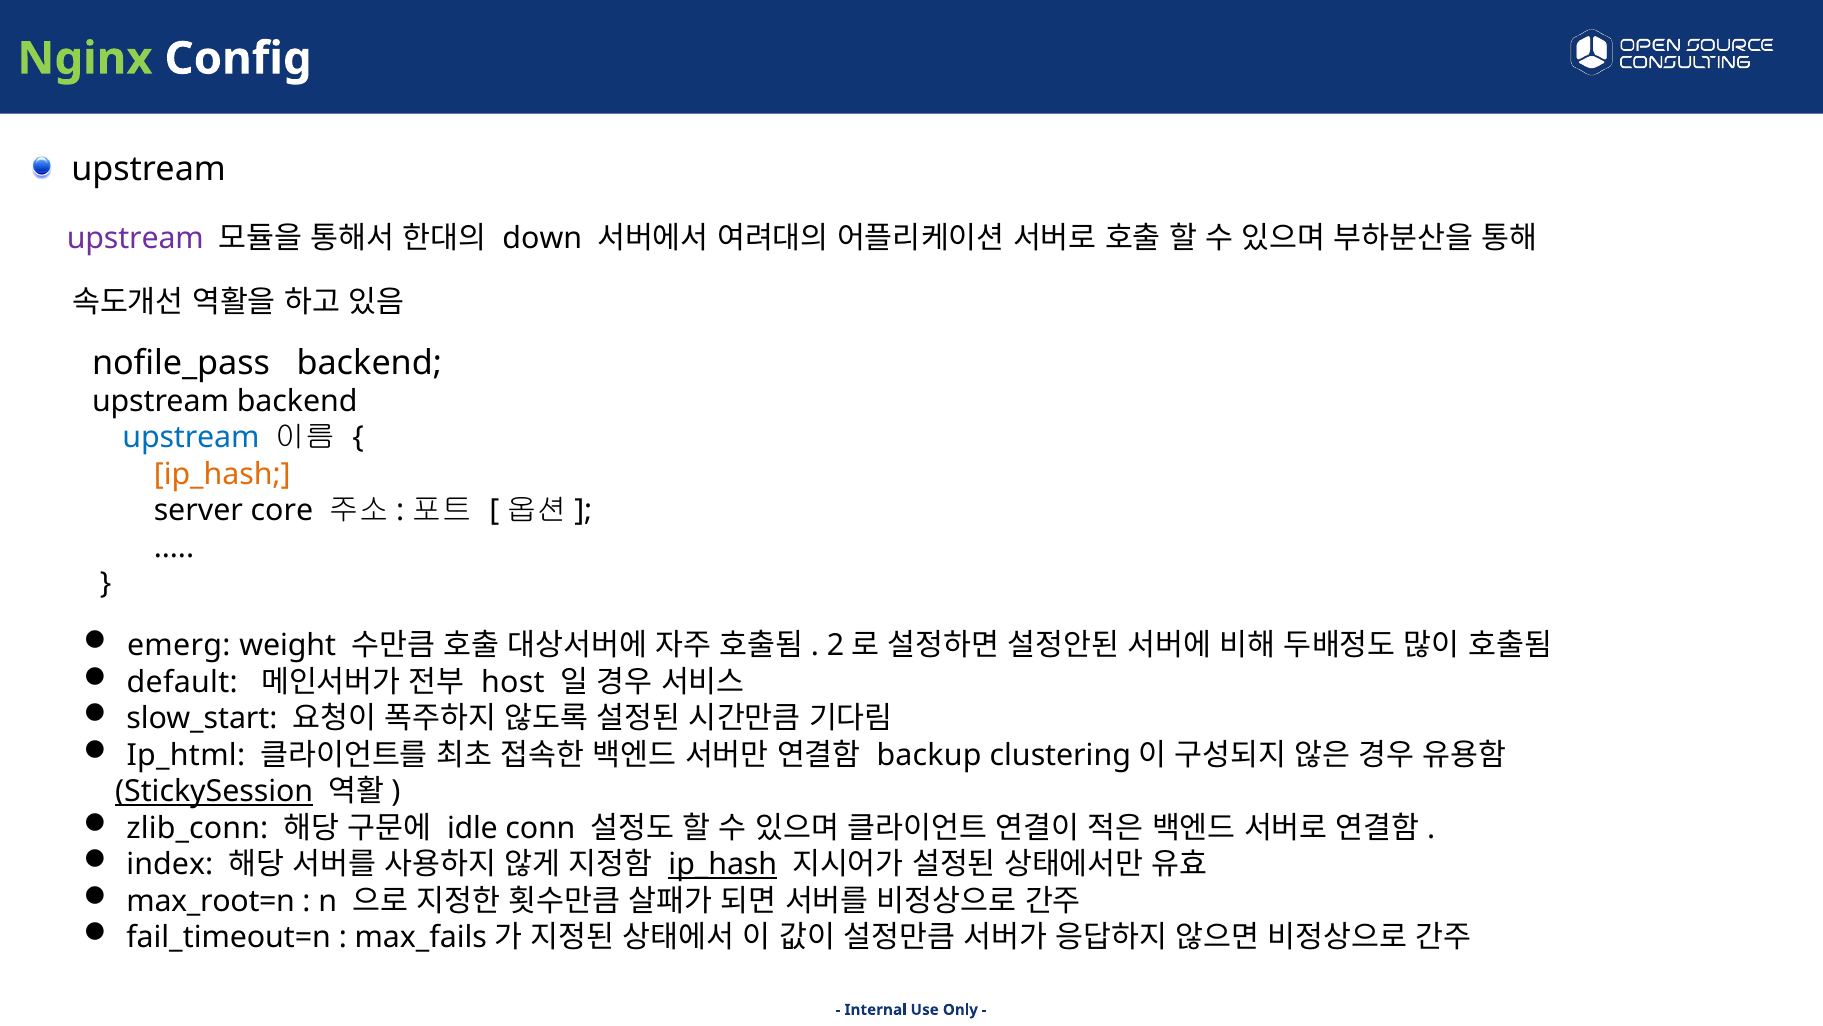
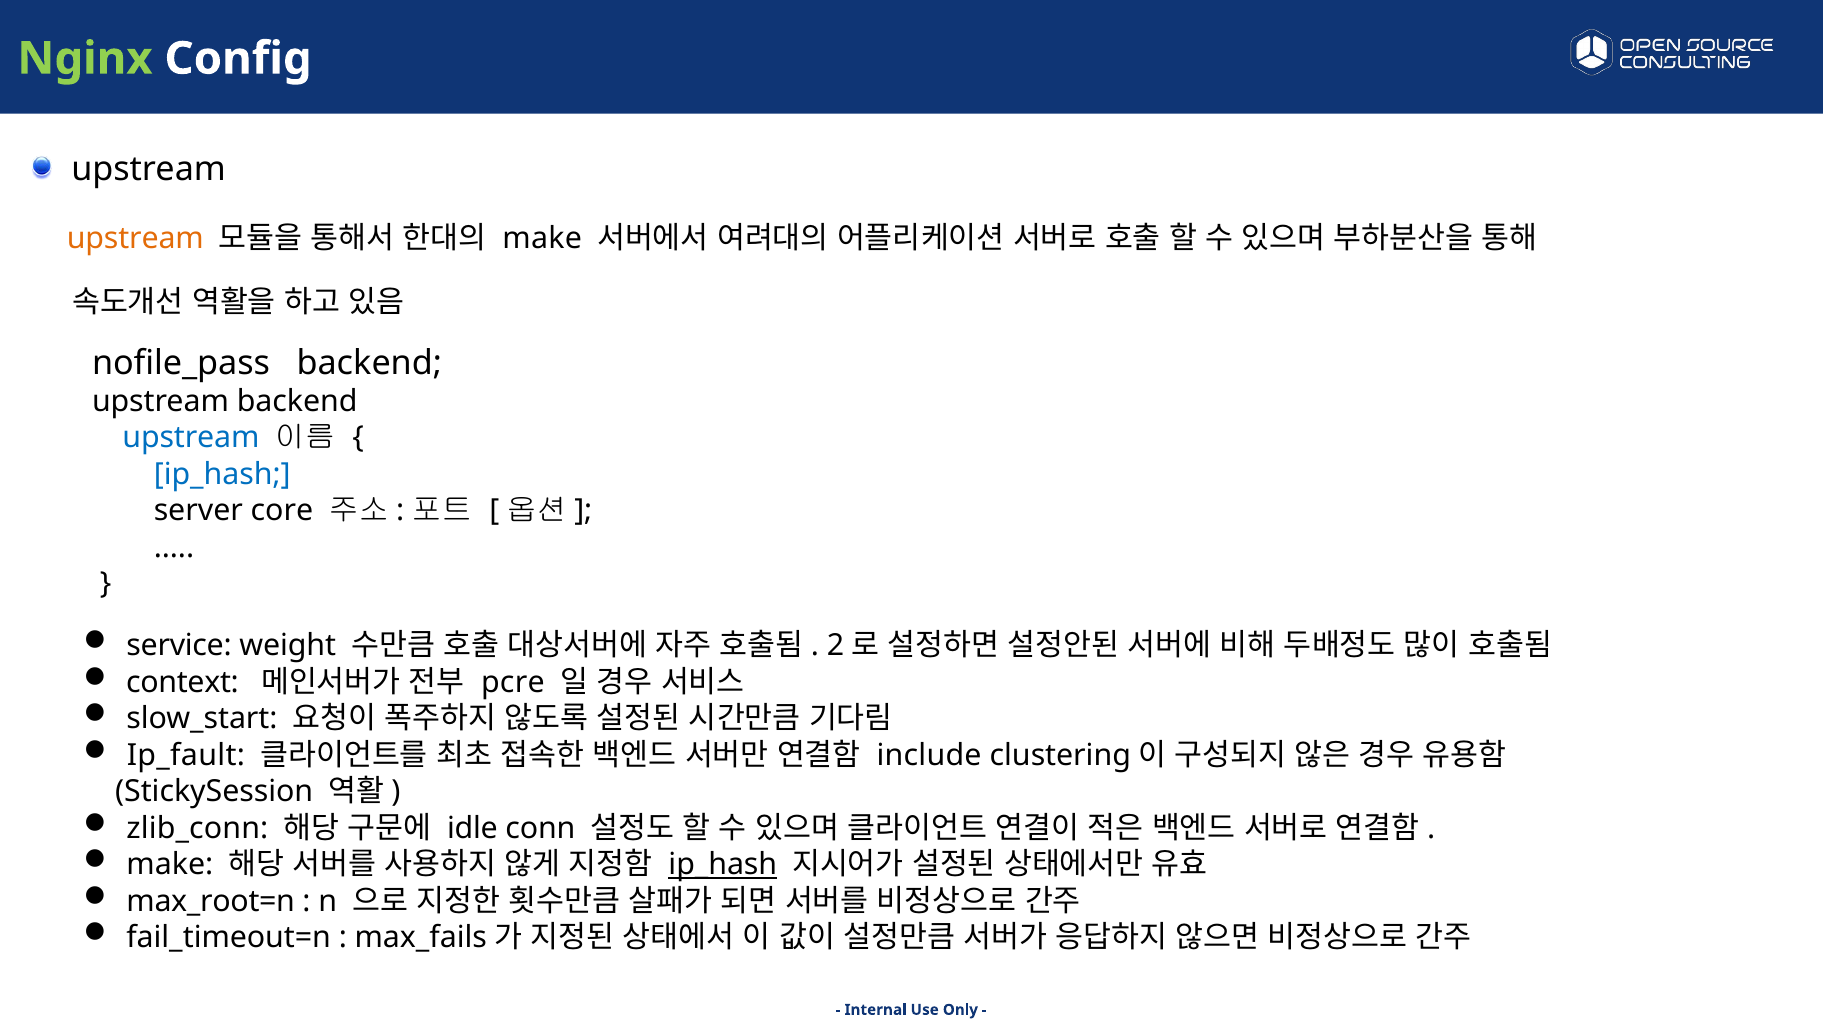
upstream colour: purple -> orange (135, 239)
down: down -> make (542, 239)
ip_hash colour: orange -> blue (222, 474)
emerg: emerg -> service (179, 645)
default: default -> context (182, 682)
host: host -> pcre (513, 682)
Ip_html: Ip_html -> Ip_fault (186, 755)
backup: backup -> include (929, 755)
StickySession underline: present -> none (214, 791)
index: index -> make (170, 864)
